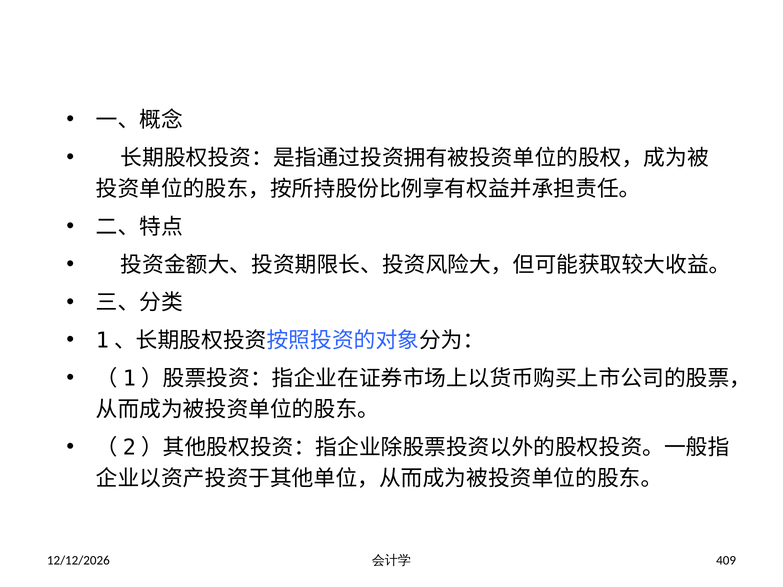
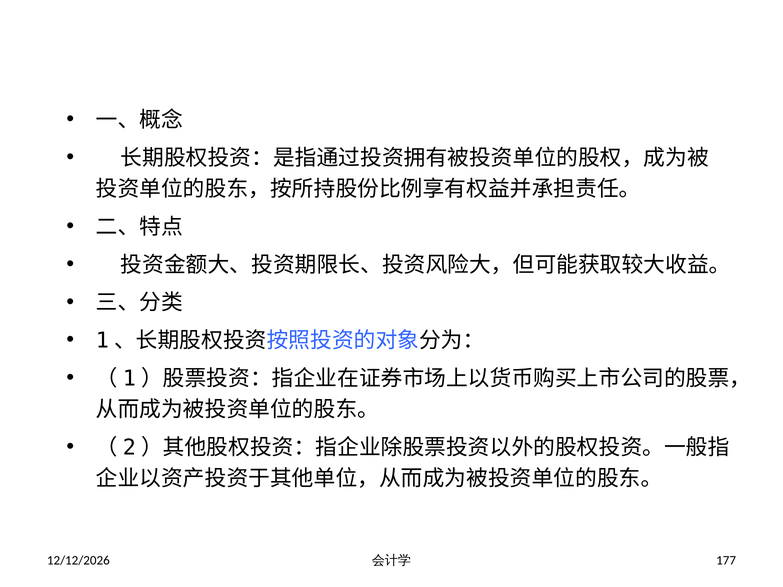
409: 409 -> 177 (726, 561)
